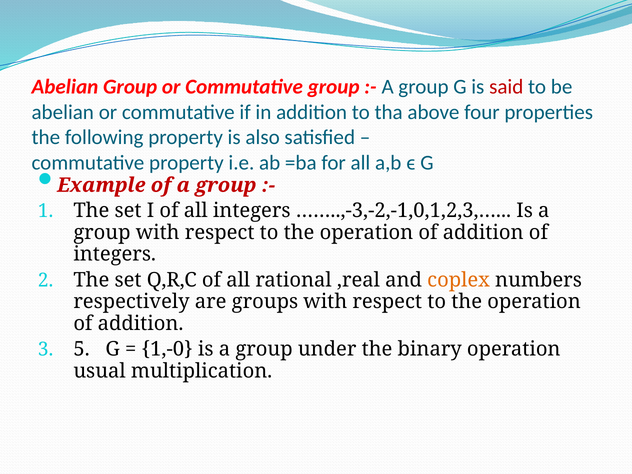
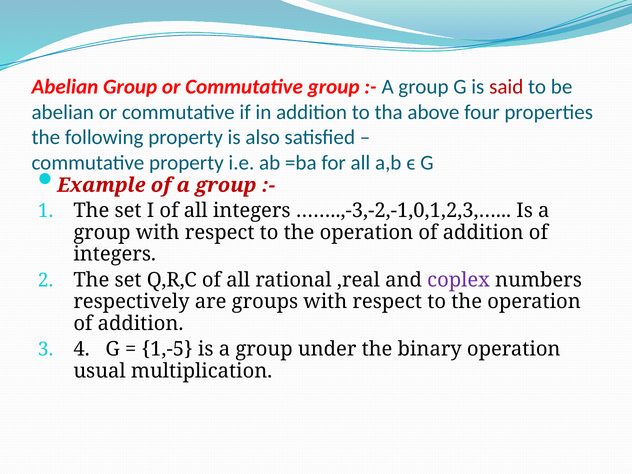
coplex colour: orange -> purple (459, 280)
5: 5 -> 4 (82, 349)
1,-0: 1,-0 -> 1,-5 (167, 349)
